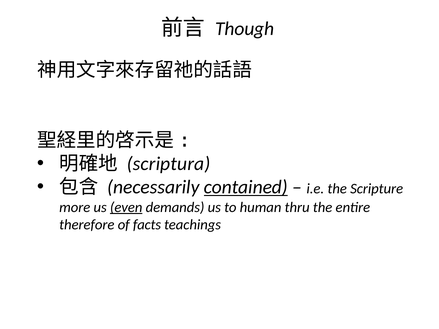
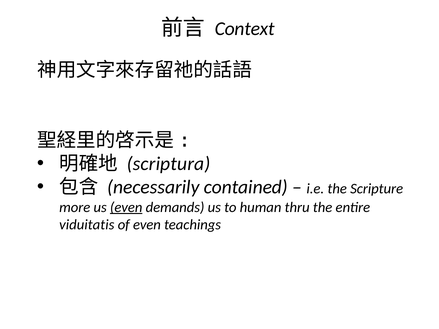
Though: Though -> Context (245, 29)
contained underline: present -> none (246, 187)
therefore: therefore -> viduitatis (87, 225)
of facts: facts -> even (147, 225)
